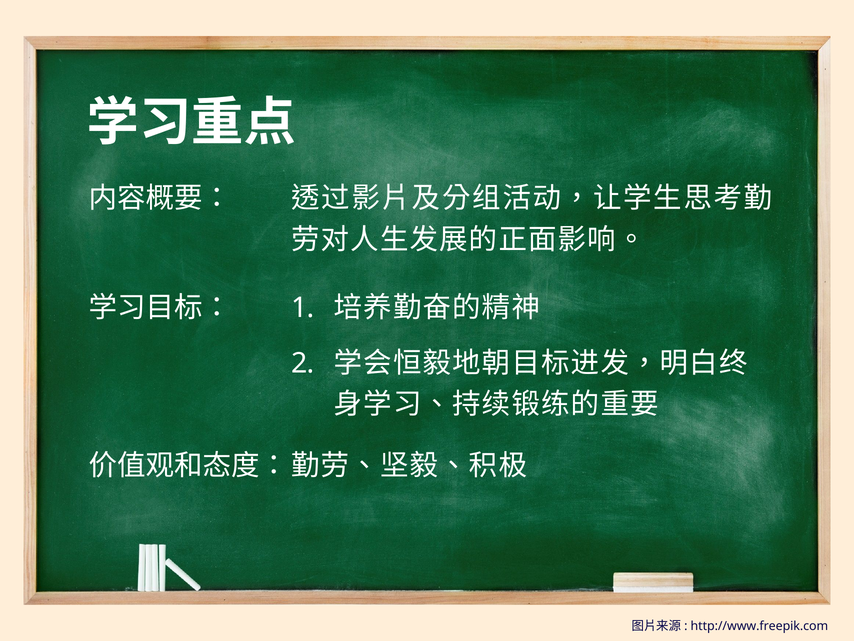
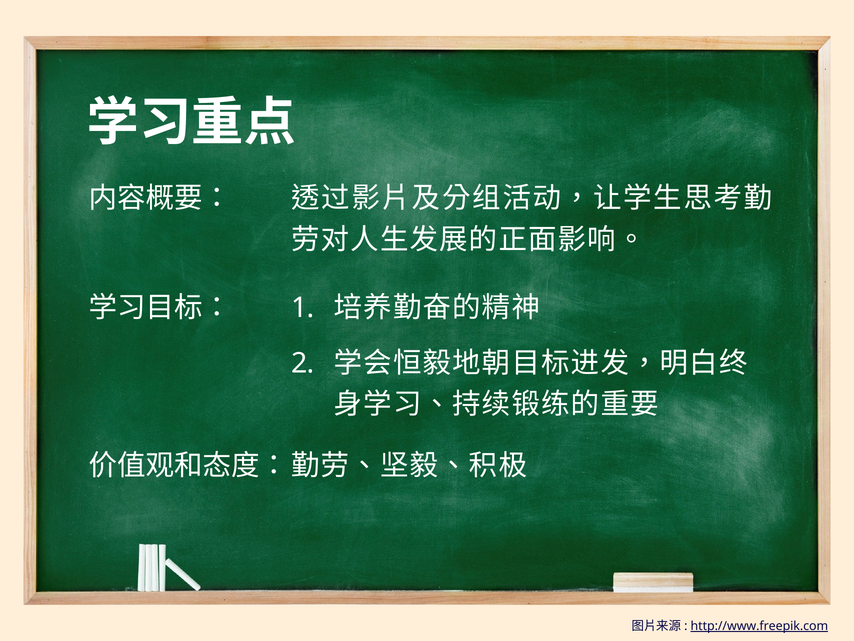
http://www.freepik.com underline: none -> present (759, 626)
